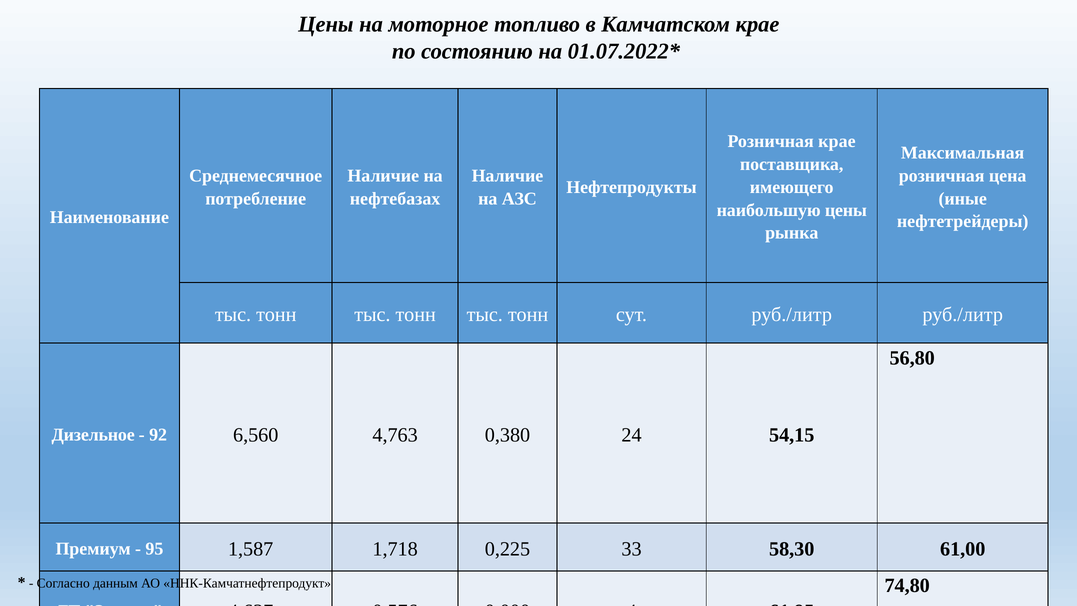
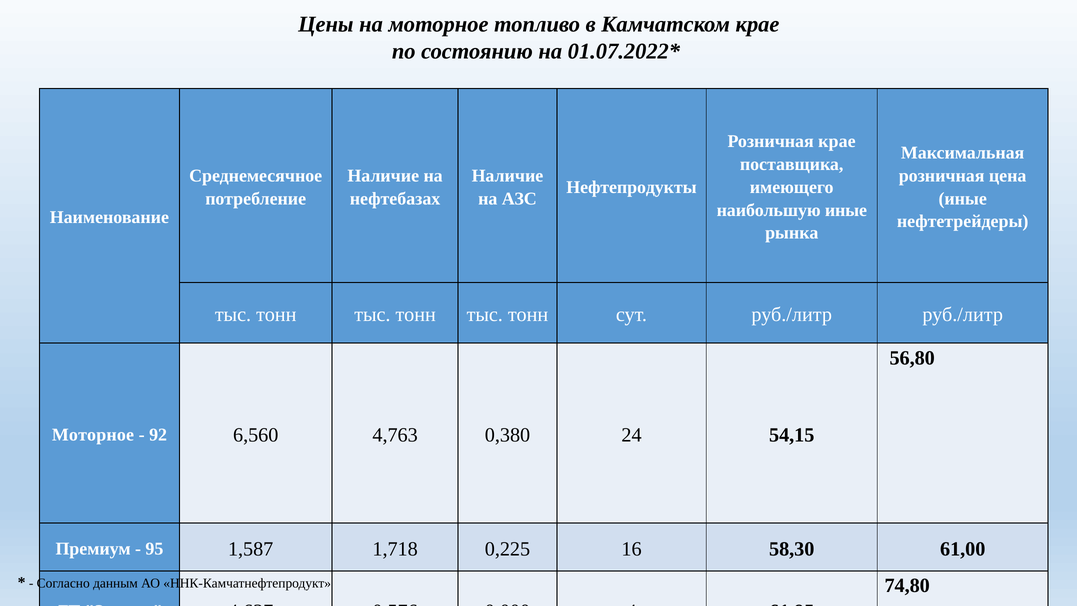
наибольшую цены: цены -> иные (846, 210)
Дизельное: Дизельное -> Моторное (93, 435)
33: 33 -> 16 (632, 549)
